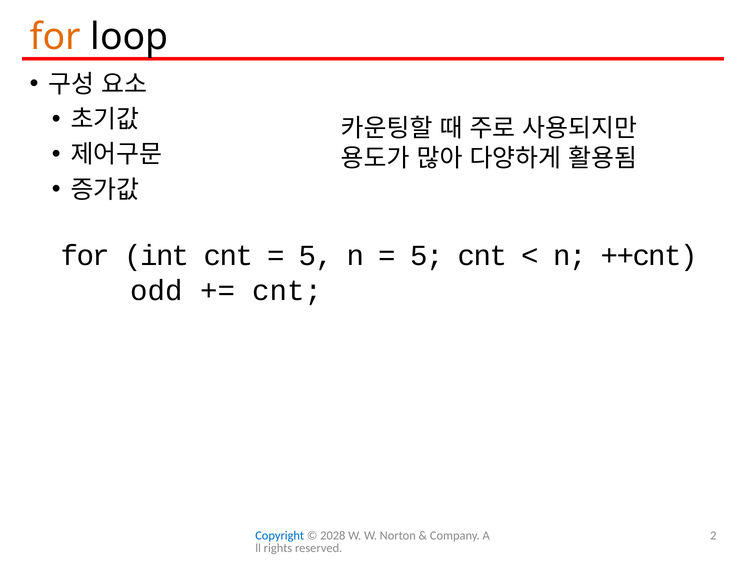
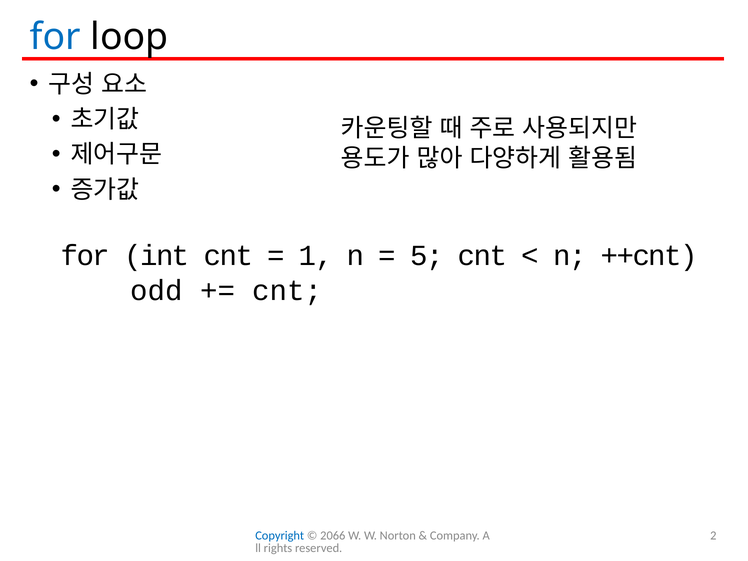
for colour: orange -> blue (55, 37)
5: 5 -> 1 (316, 256)
2028: 2028 -> 2066 (333, 536)
